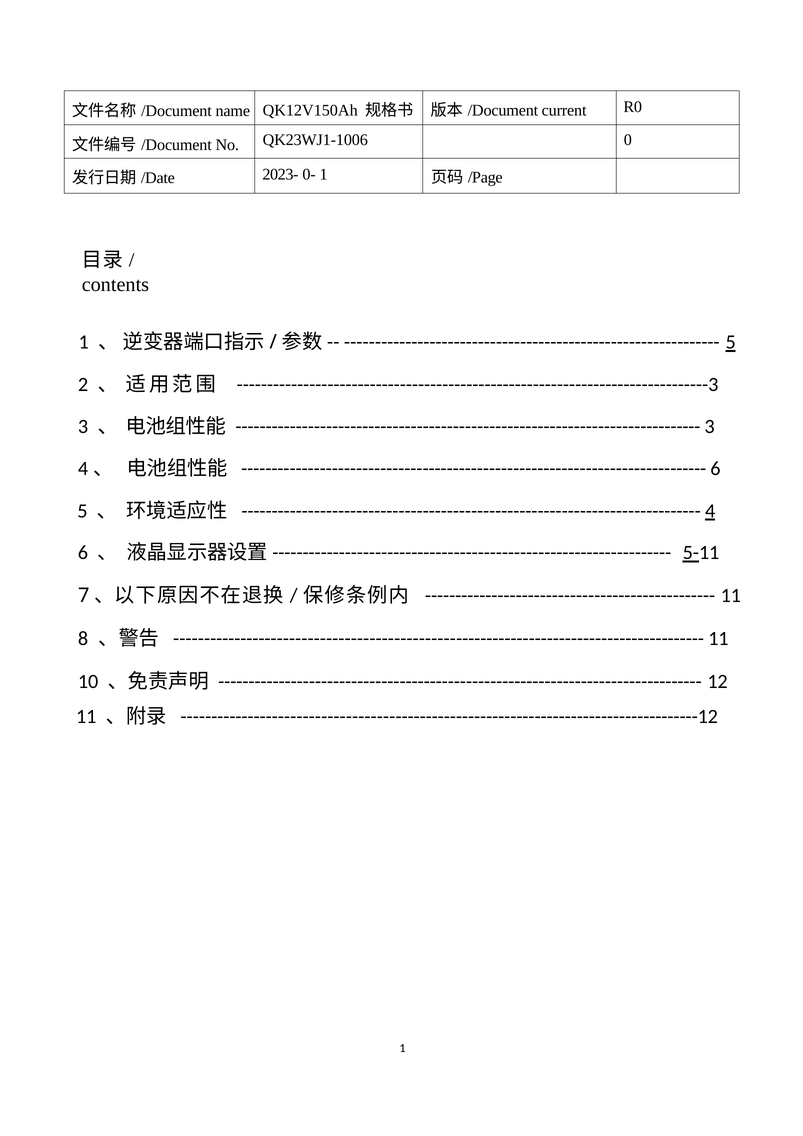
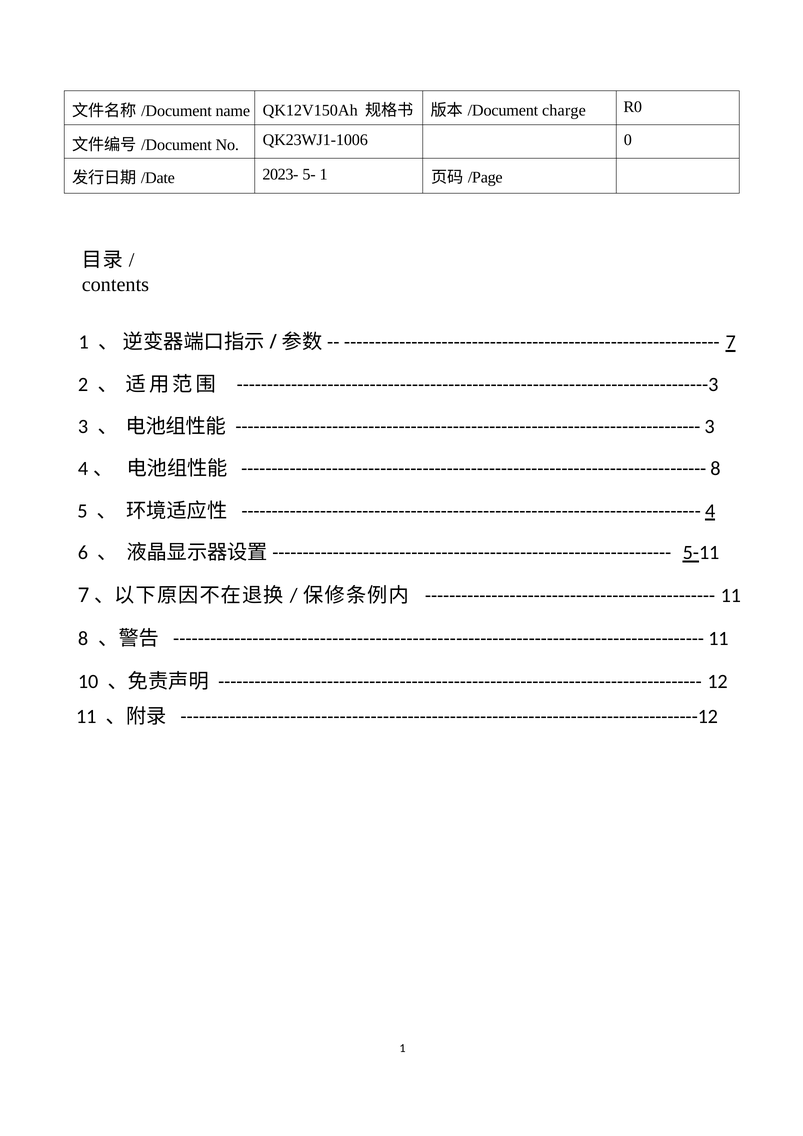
current: current -> charge (564, 111)
0-: 0- -> 5- (309, 174)
5: 5 -> 7 (731, 342)
6: 6 -> 8 (715, 468)
